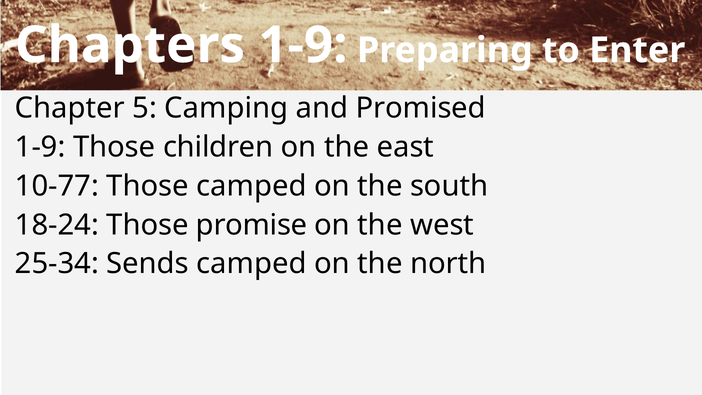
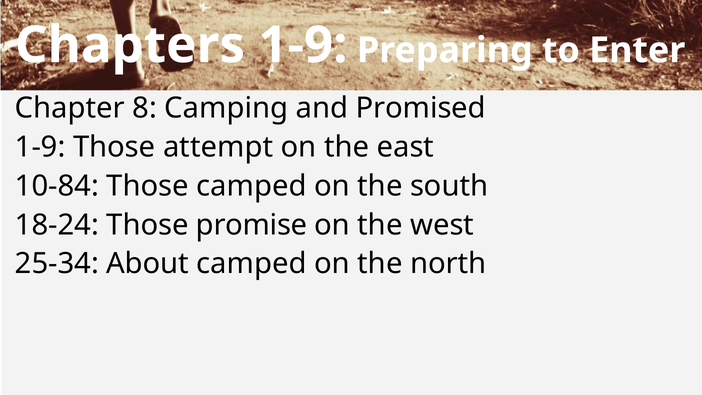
5: 5 -> 8 (145, 108)
children: children -> attempt (218, 147)
10-77: 10-77 -> 10-84 (57, 186)
Sends: Sends -> About (148, 264)
